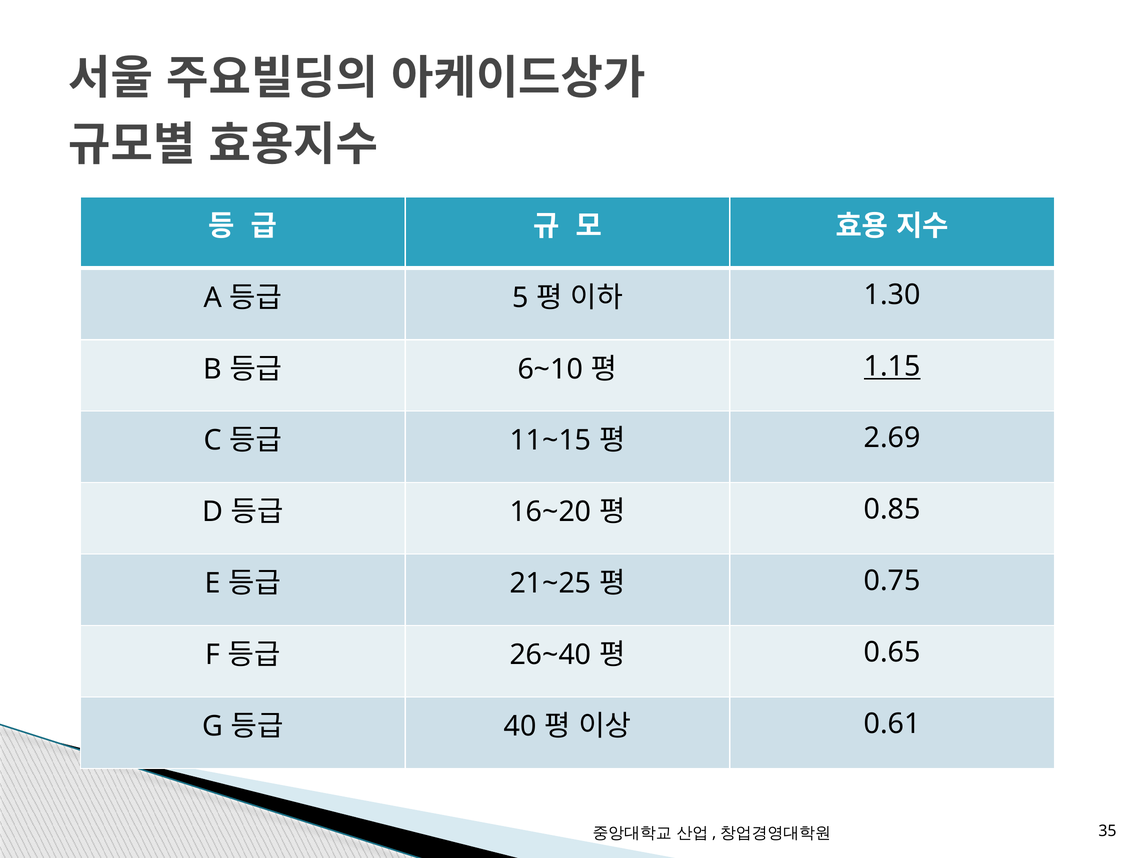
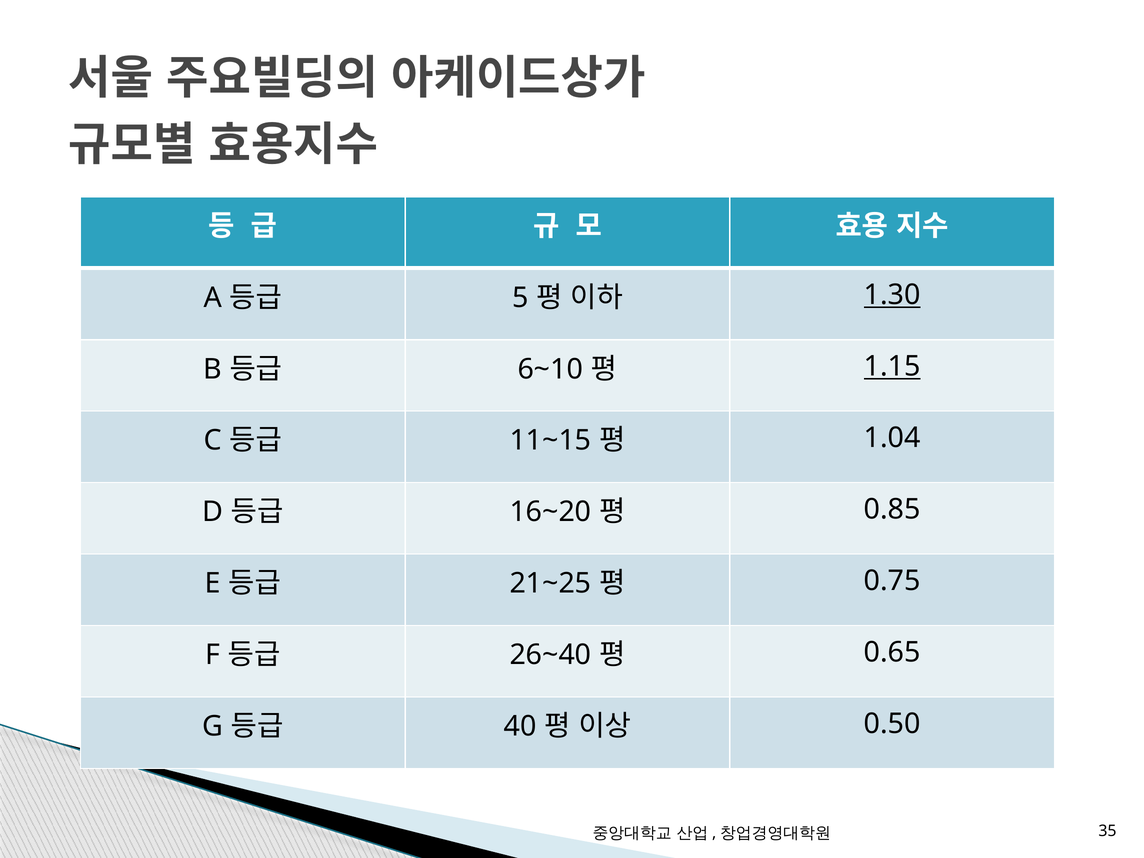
1.30 underline: none -> present (892, 295)
2.69: 2.69 -> 1.04 (892, 438)
0.61: 0.61 -> 0.50 (892, 724)
